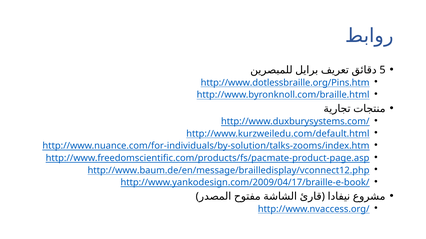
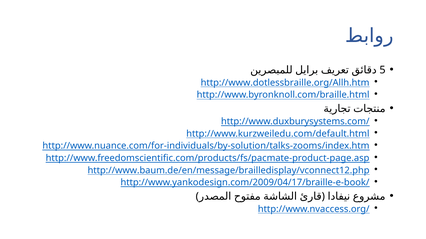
http://www.dotlessbraille.org/Pins.htm: http://www.dotlessbraille.org/Pins.htm -> http://www.dotlessbraille.org/Allh.htm (285, 83)
